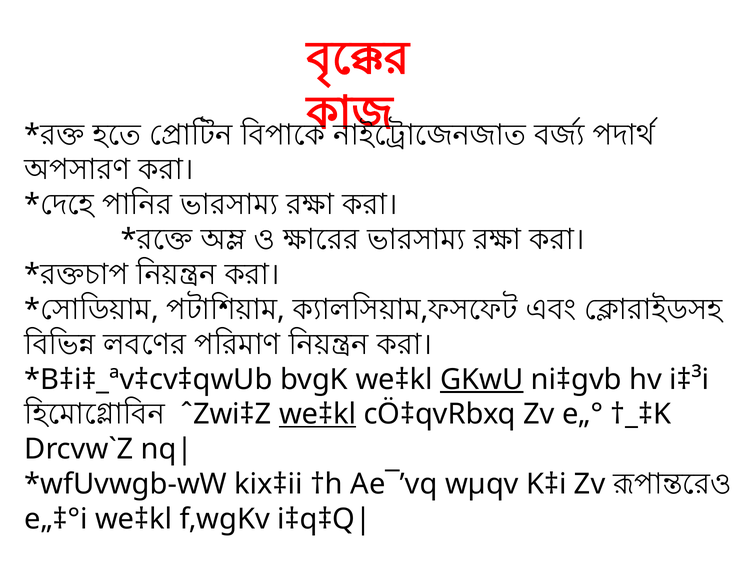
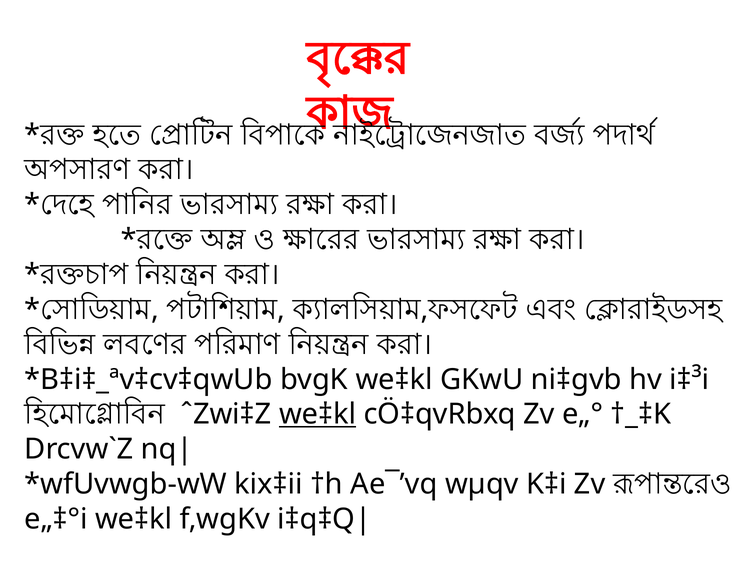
GKwU underline: present -> none (482, 379)
